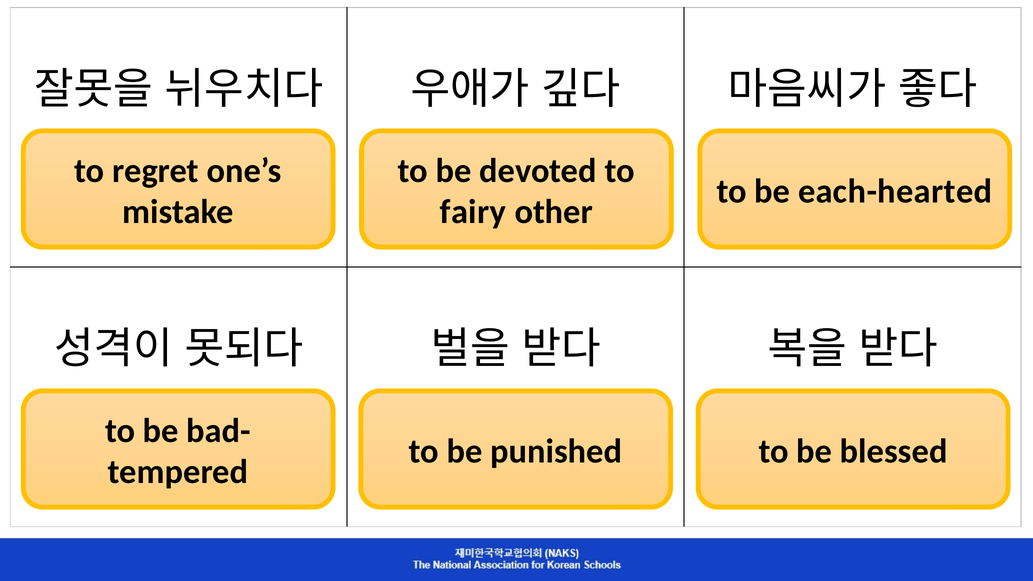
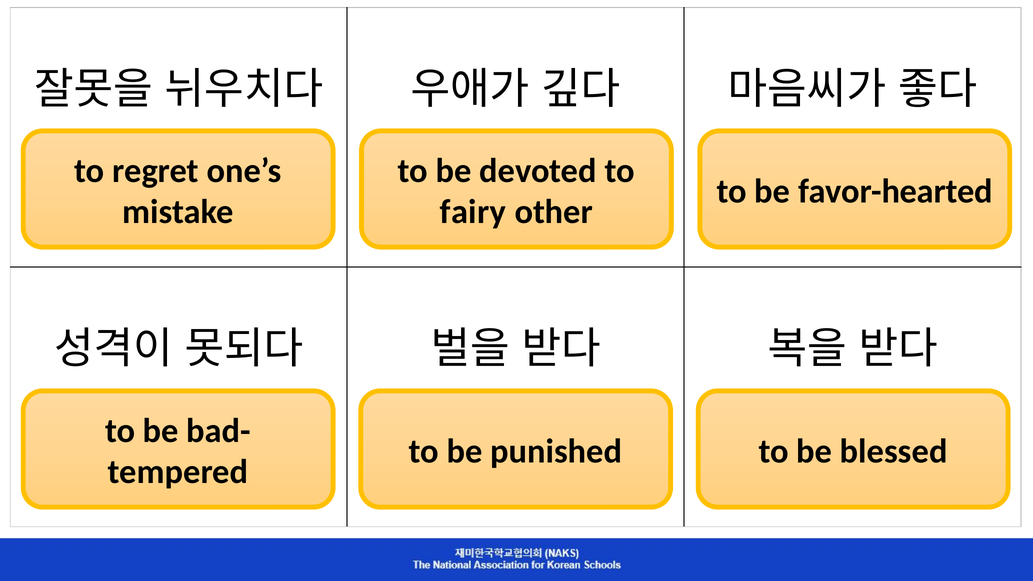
each-hearted: each-hearted -> favor-hearted (895, 191)
